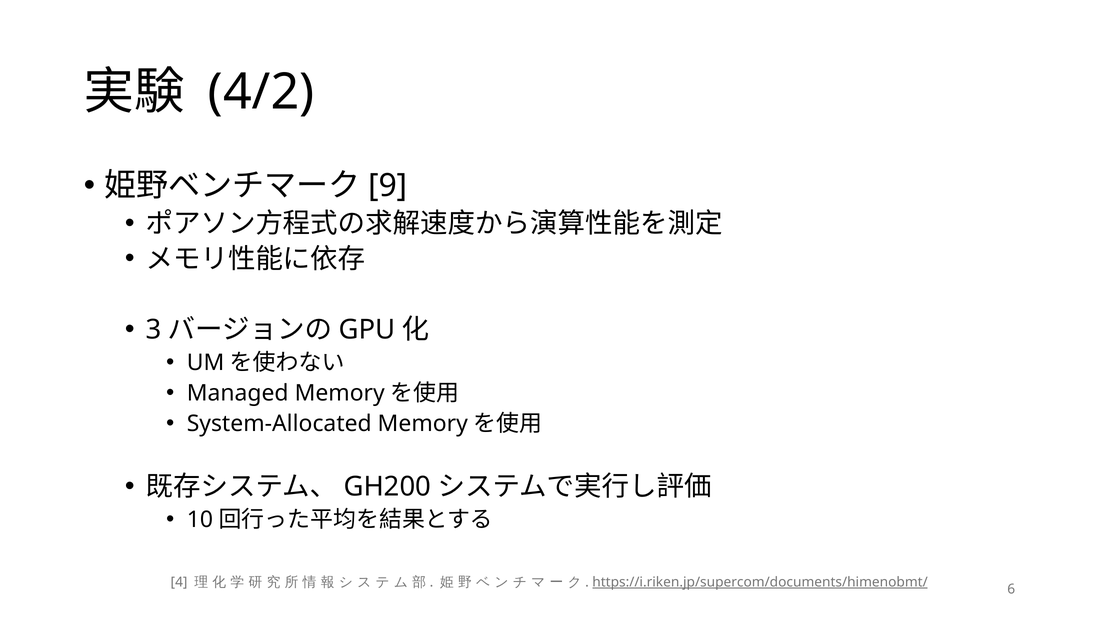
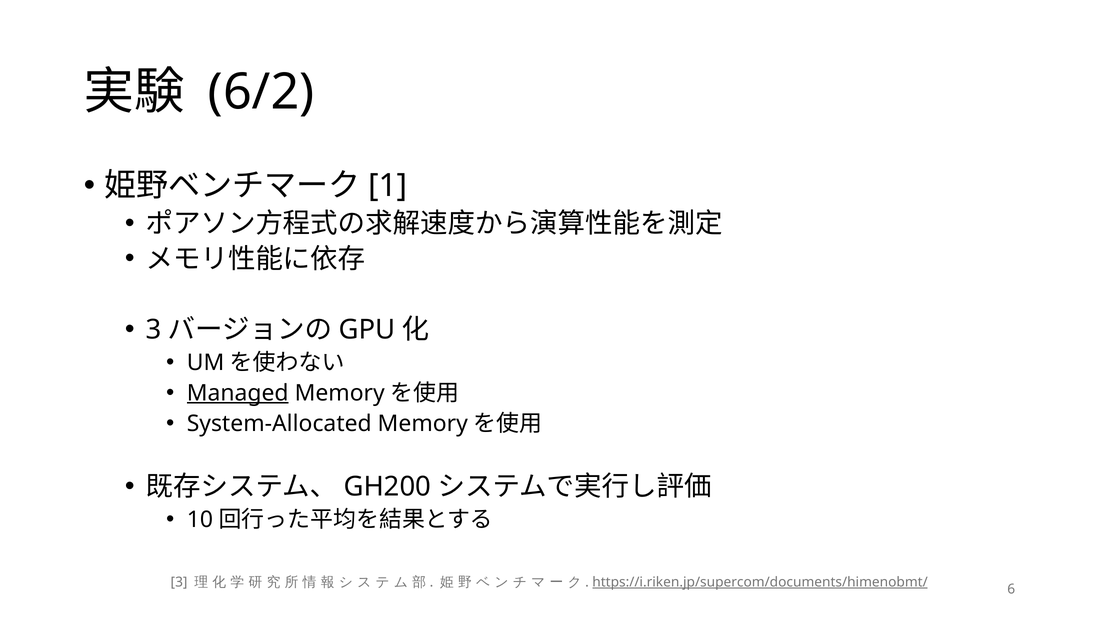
4/2: 4/2 -> 6/2 (261, 92)
9: 9 -> 1 (388, 186)
Managed underline: none -> present (238, 393)
4: 4 -> 3 (179, 582)
